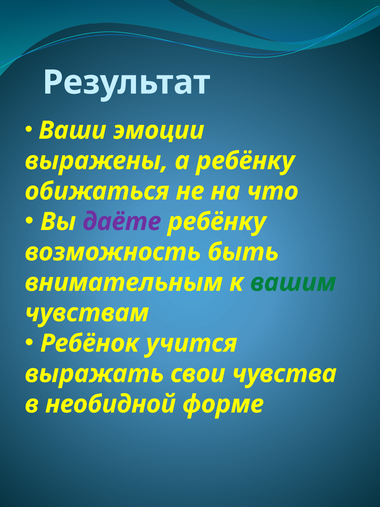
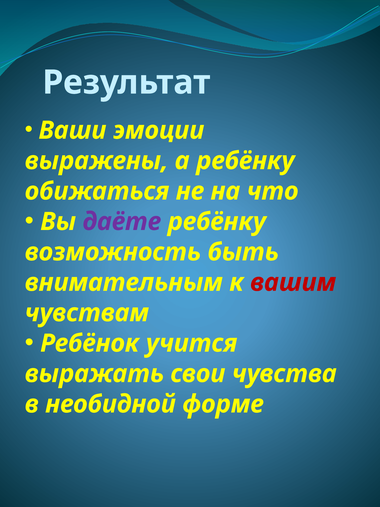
вашим colour: green -> red (293, 282)
